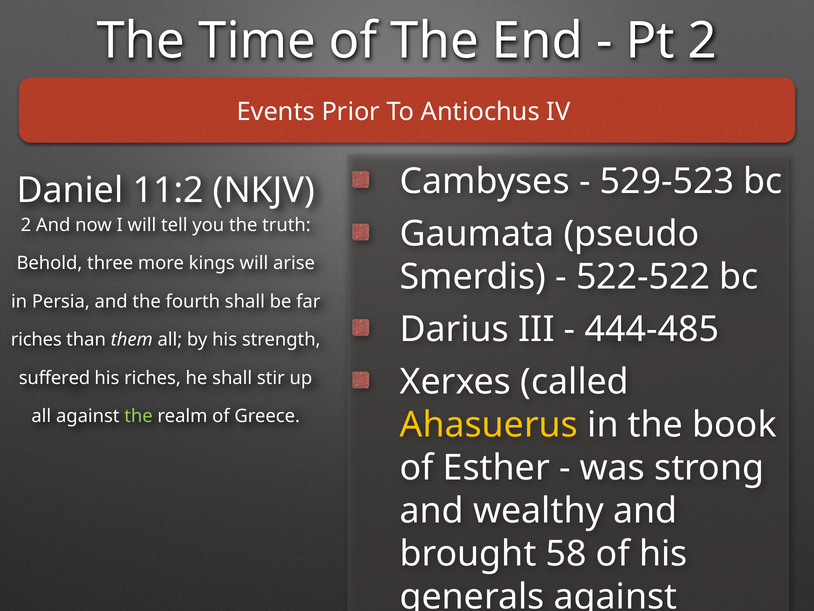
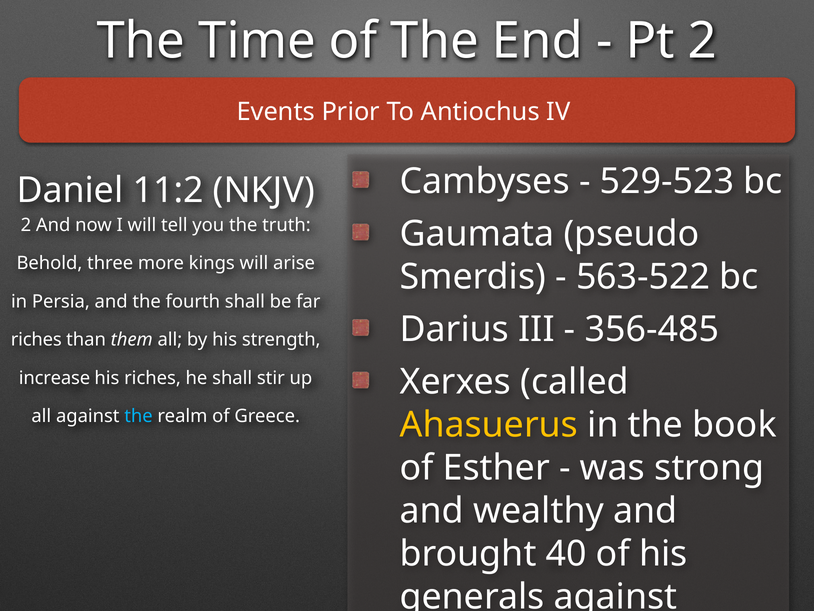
522-522: 522-522 -> 563-522 (643, 277)
444-485: 444-485 -> 356-485 (652, 329)
suffered: suffered -> increase (55, 378)
the colour: light green -> light blue (139, 416)
58: 58 -> 40 (566, 554)
